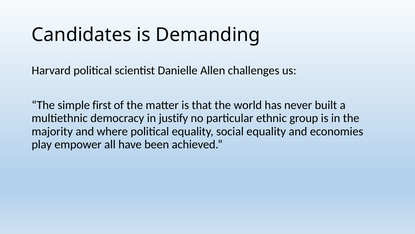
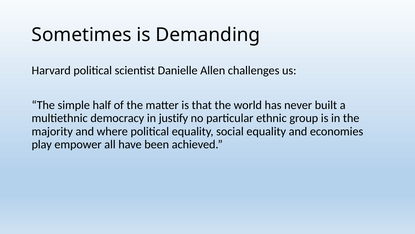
Candidates: Candidates -> Sometimes (82, 35)
first: first -> half (102, 105)
